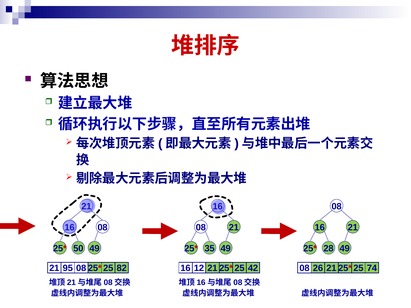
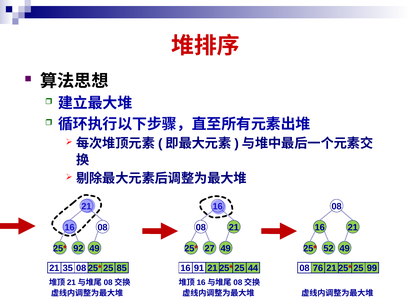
50: 50 -> 92 (78, 249)
35: 35 -> 27 (210, 249)
28: 28 -> 52 (329, 249)
95: 95 -> 35 (68, 269)
82: 82 -> 85 (122, 269)
12: 12 -> 91 (199, 269)
42: 42 -> 44 (253, 269)
26: 26 -> 76 (318, 269)
74: 74 -> 99 (372, 269)
